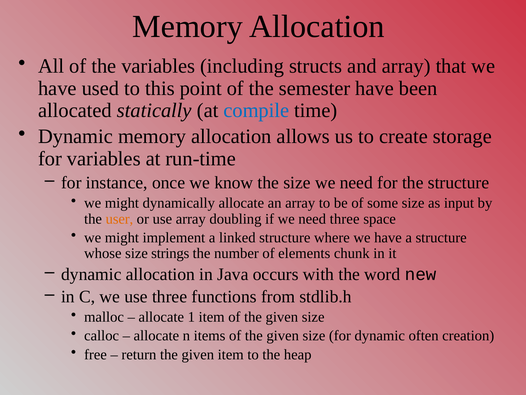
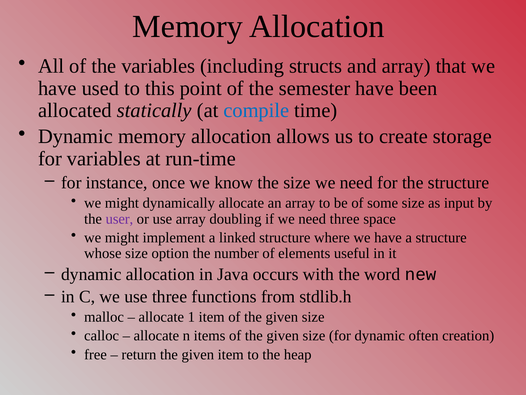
user colour: orange -> purple (119, 219)
strings: strings -> option (170, 253)
chunk: chunk -> useful (352, 253)
